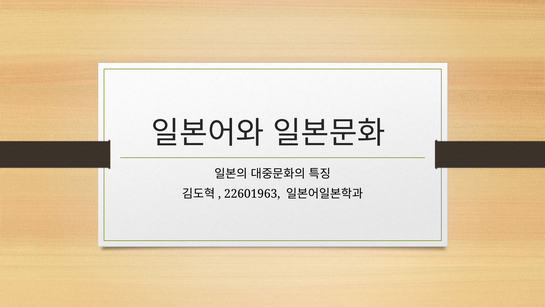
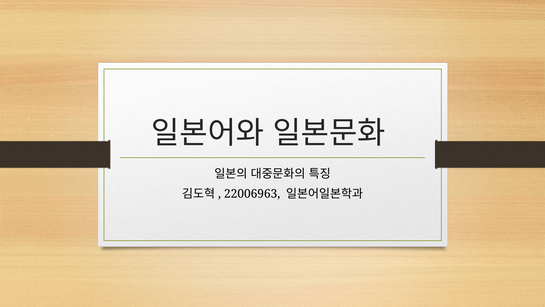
22601963: 22601963 -> 22006963 (252, 194)
